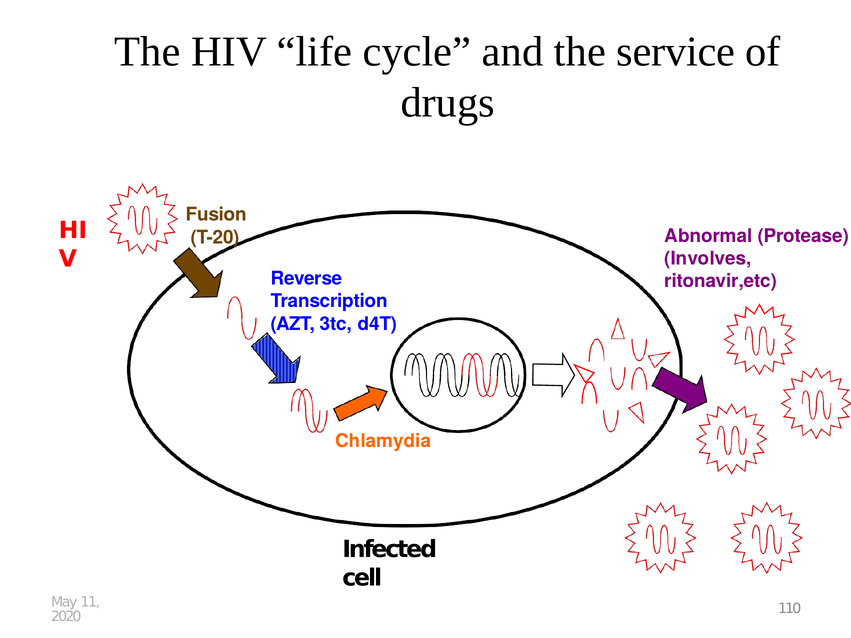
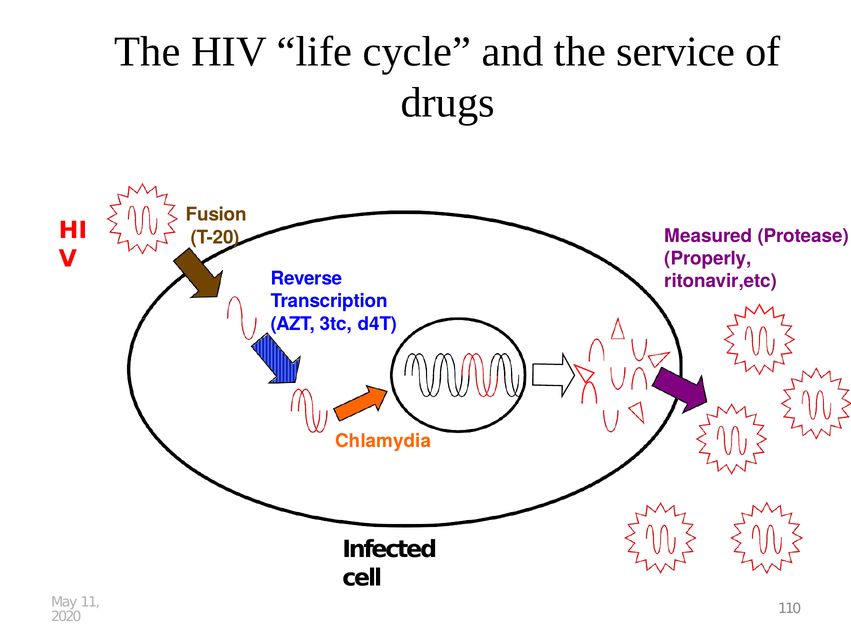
Abnormal: Abnormal -> Measured (708, 236)
Involves: Involves -> Properly (708, 259)
